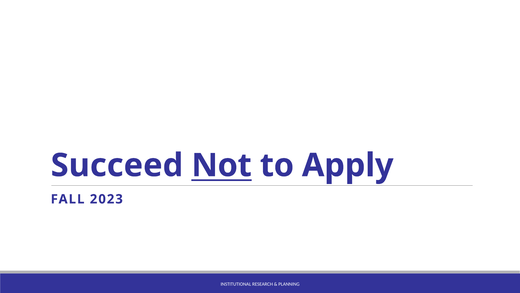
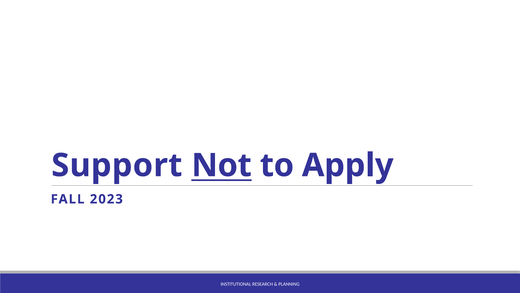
Succeed: Succeed -> Support (117, 165)
